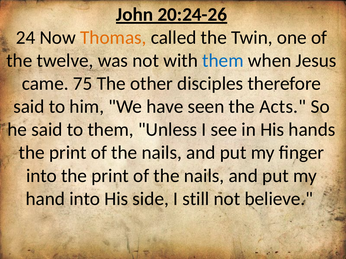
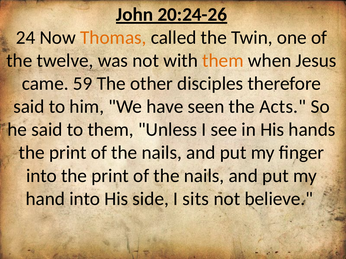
them colour: blue -> orange (223, 61)
75: 75 -> 59 (83, 84)
still: still -> sits (196, 199)
